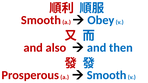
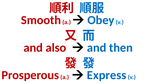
Smooth: Smooth -> Express (107, 75)
